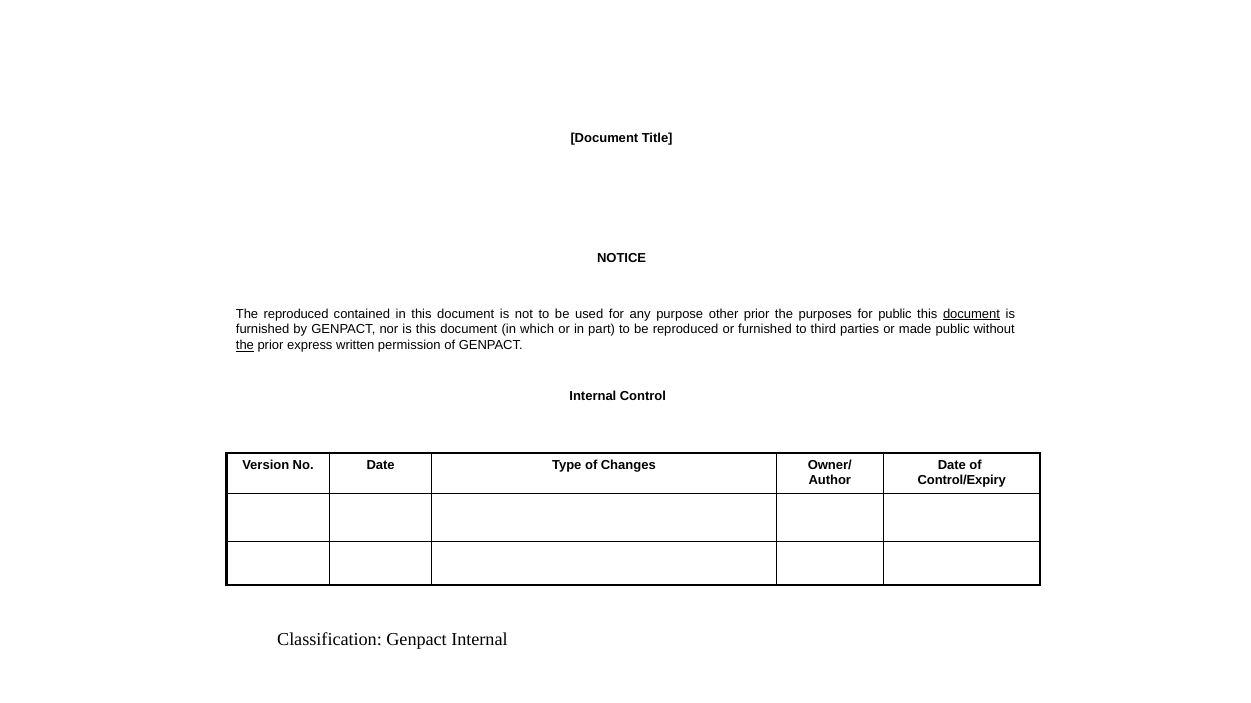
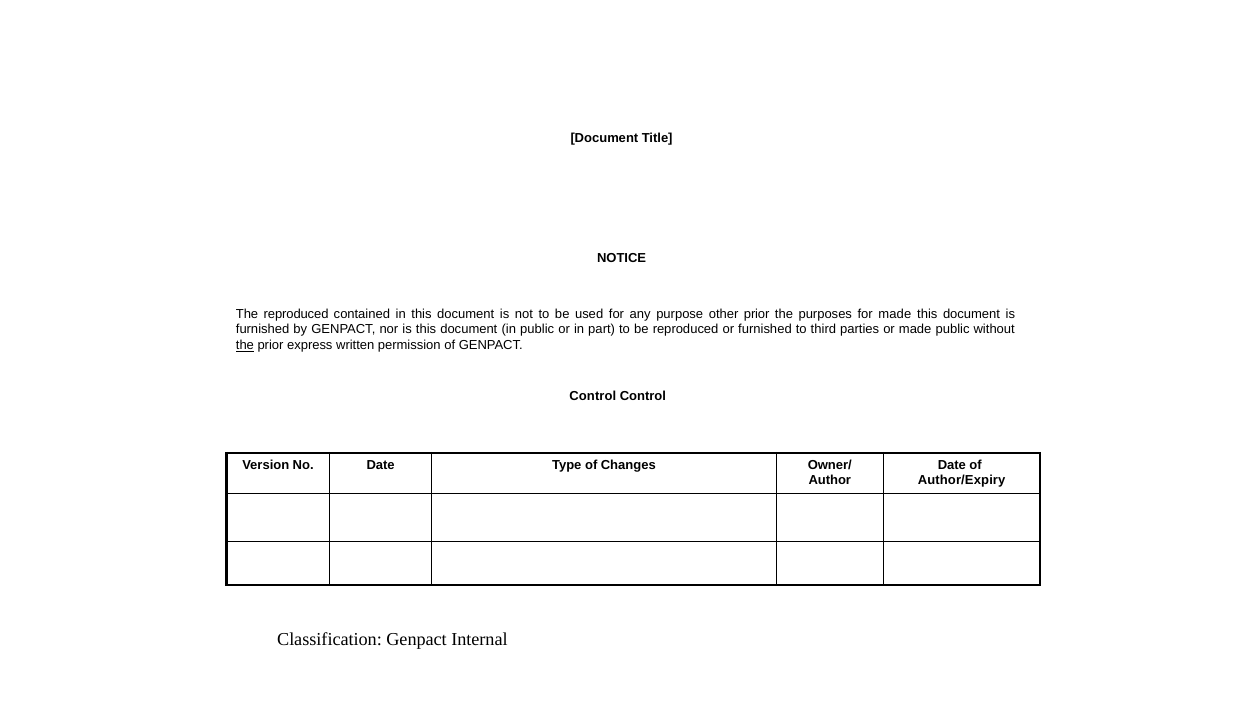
for public: public -> made (895, 314)
document underline: present -> none (972, 314)
in which: which -> public (537, 330)
Internal: Internal -> Control (593, 396)
Control/Expiry: Control/Expiry -> Author/Expiry (962, 480)
